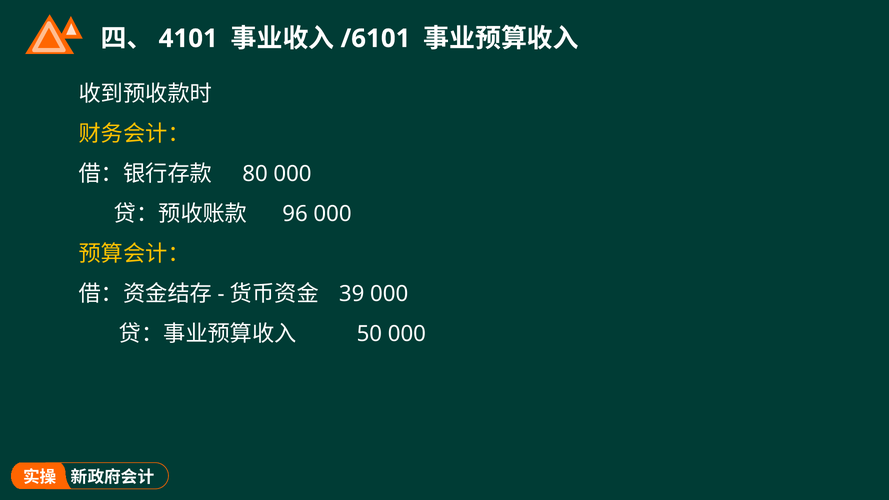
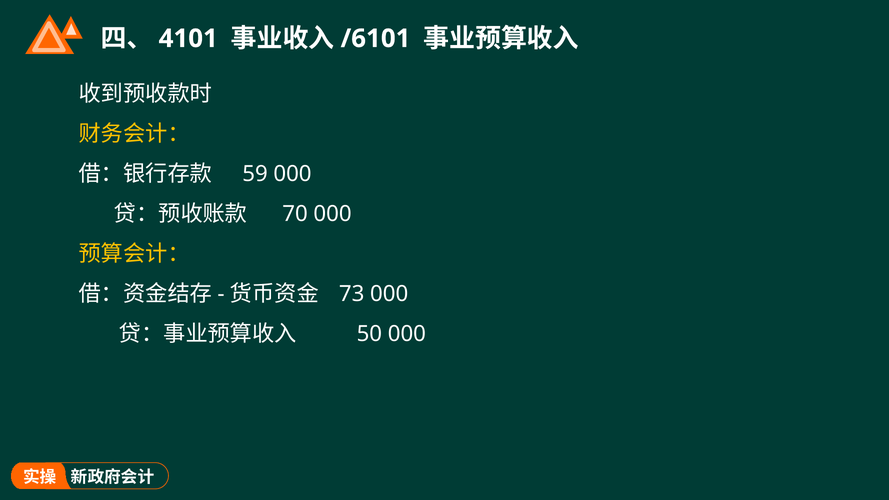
80: 80 -> 59 (255, 174)
96: 96 -> 70 (295, 214)
39: 39 -> 73 (352, 294)
